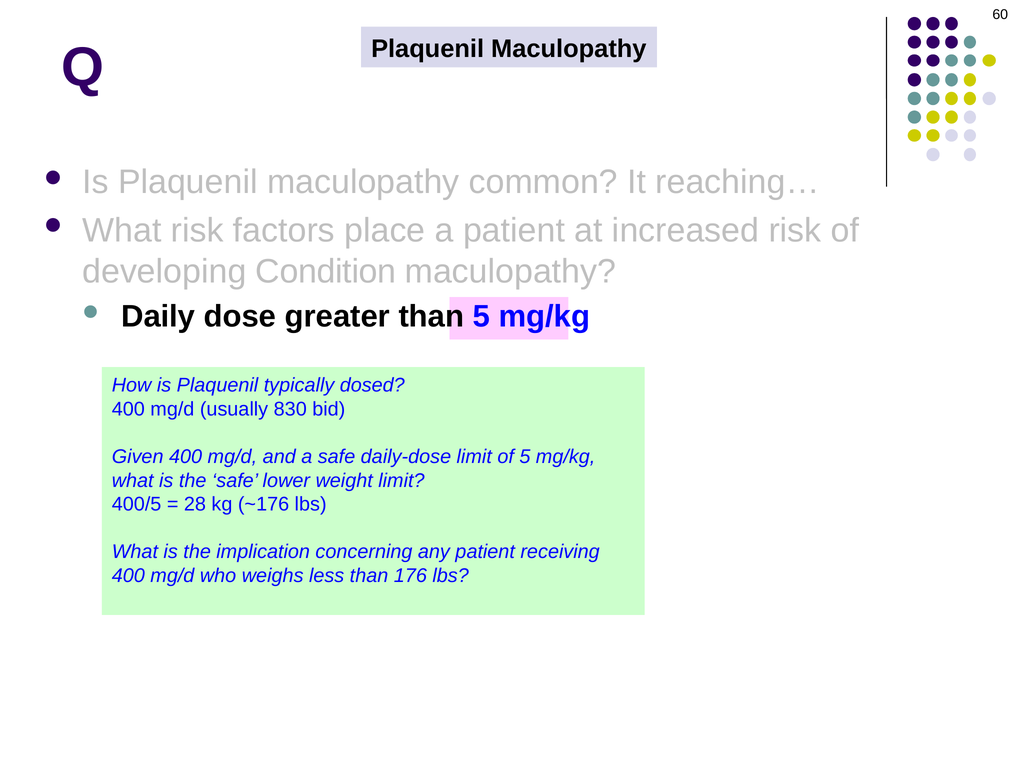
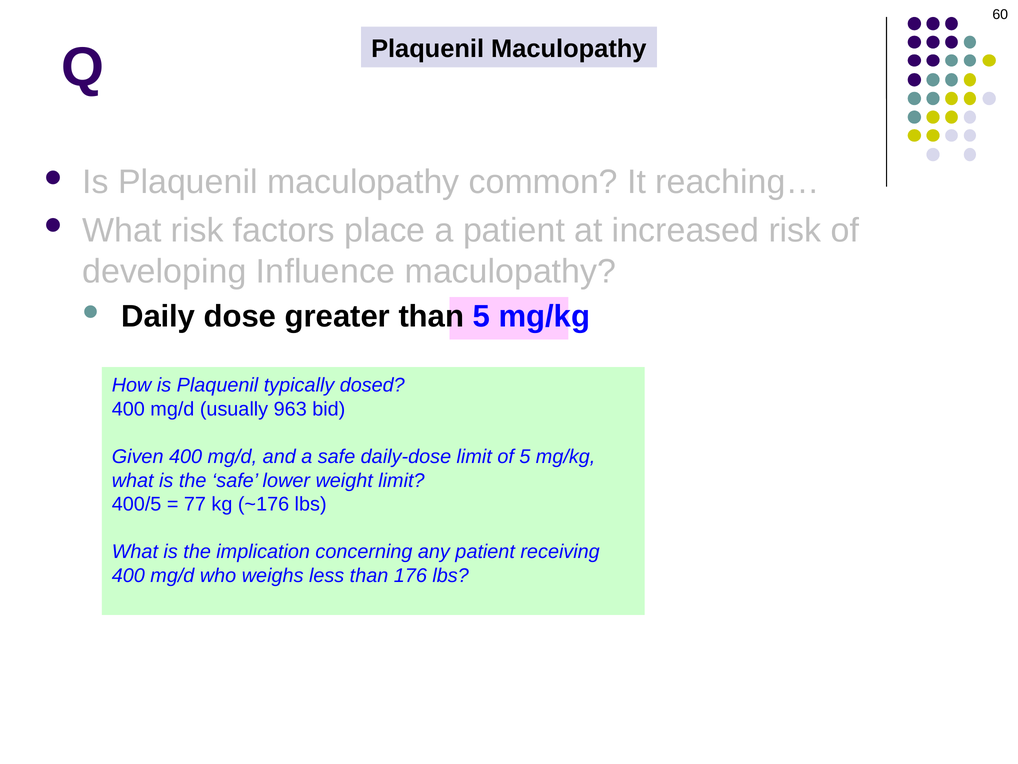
Condition: Condition -> Influence (326, 271)
830: 830 -> 963 (290, 409)
28: 28 -> 77 (195, 504)
